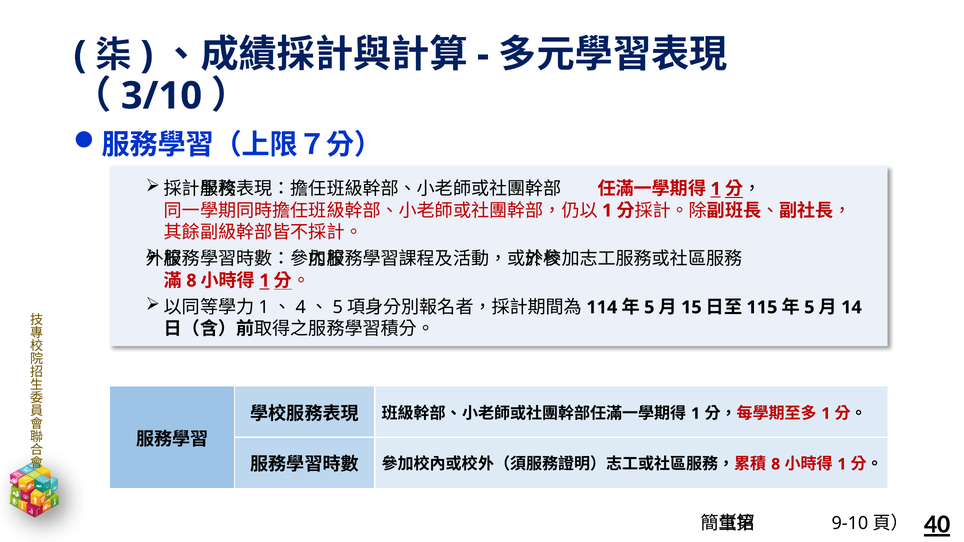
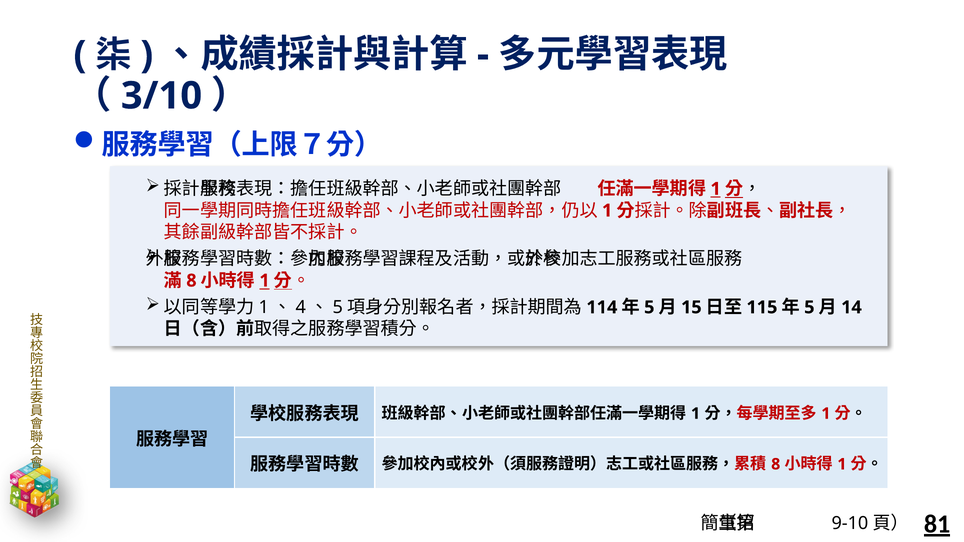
40: 40 -> 81 (937, 524)
